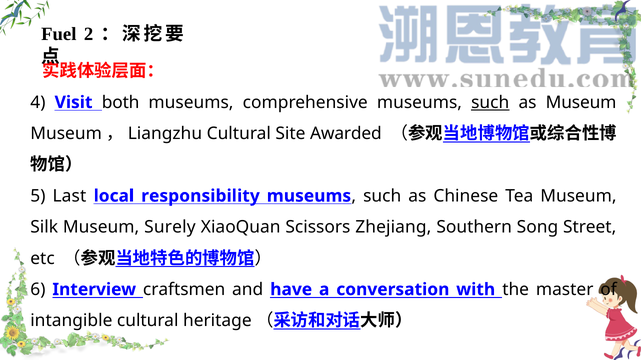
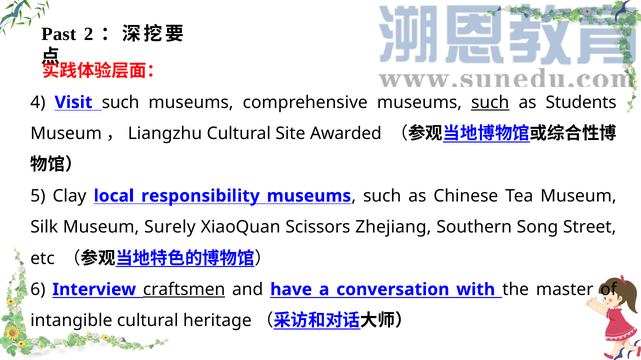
Fuel: Fuel -> Past (59, 34)
Visit both: both -> such (121, 103)
as Museum: Museum -> Students (581, 103)
Last: Last -> Clay (69, 196)
craftsmen underline: none -> present (184, 290)
